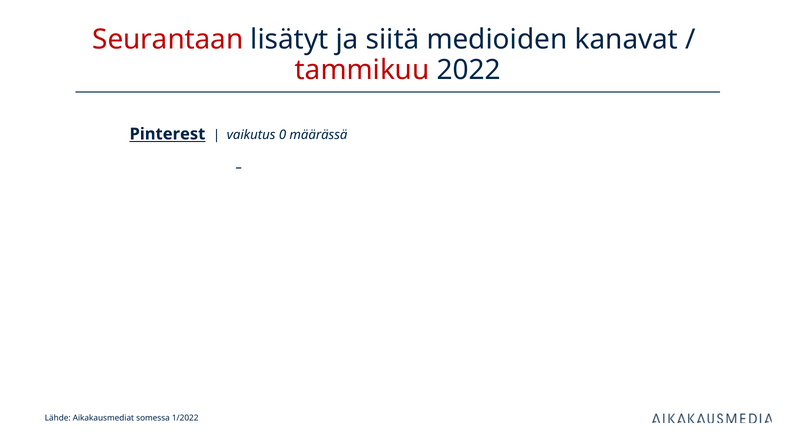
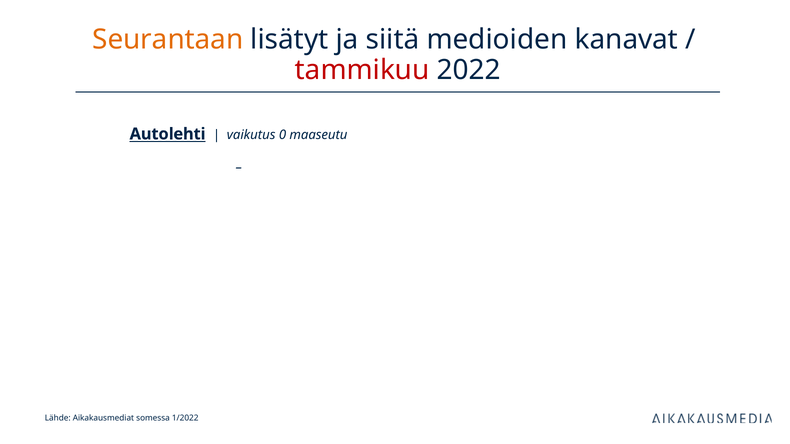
Seurantaan colour: red -> orange (168, 40)
Pinterest: Pinterest -> Autolehti (168, 134)
määrässä: määrässä -> maaseutu (318, 135)
